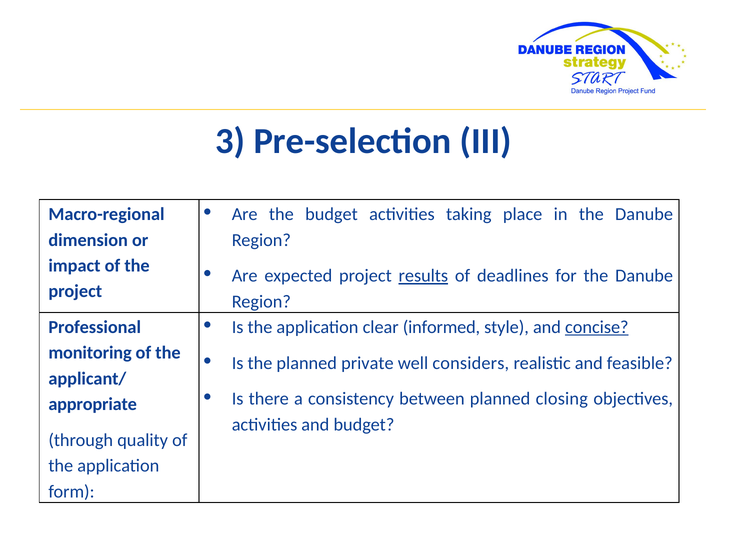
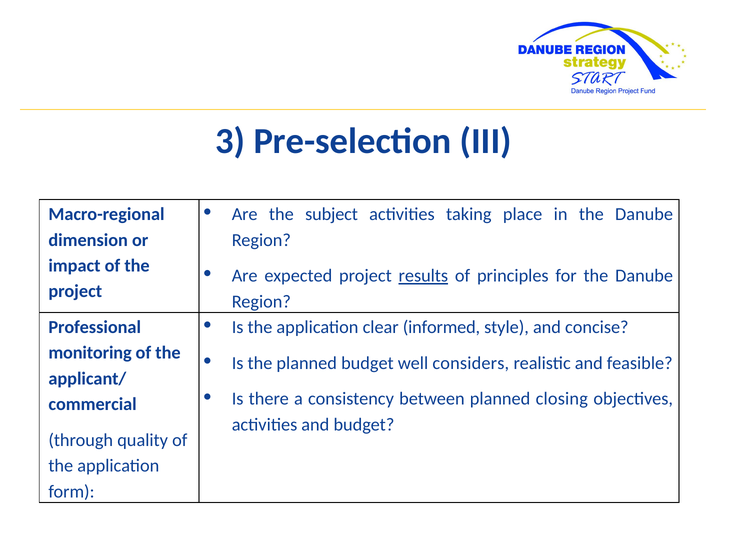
the budget: budget -> subject (332, 214)
deadlines: deadlines -> principles (513, 276)
concise underline: present -> none (597, 327)
planned private: private -> budget (367, 363)
appropriate: appropriate -> commercial (93, 404)
